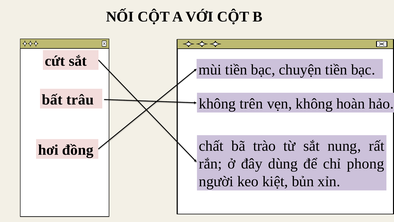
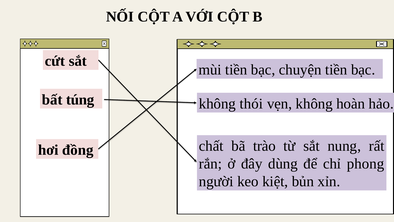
trâu: trâu -> túng (80, 100)
trên: trên -> thói (251, 103)
